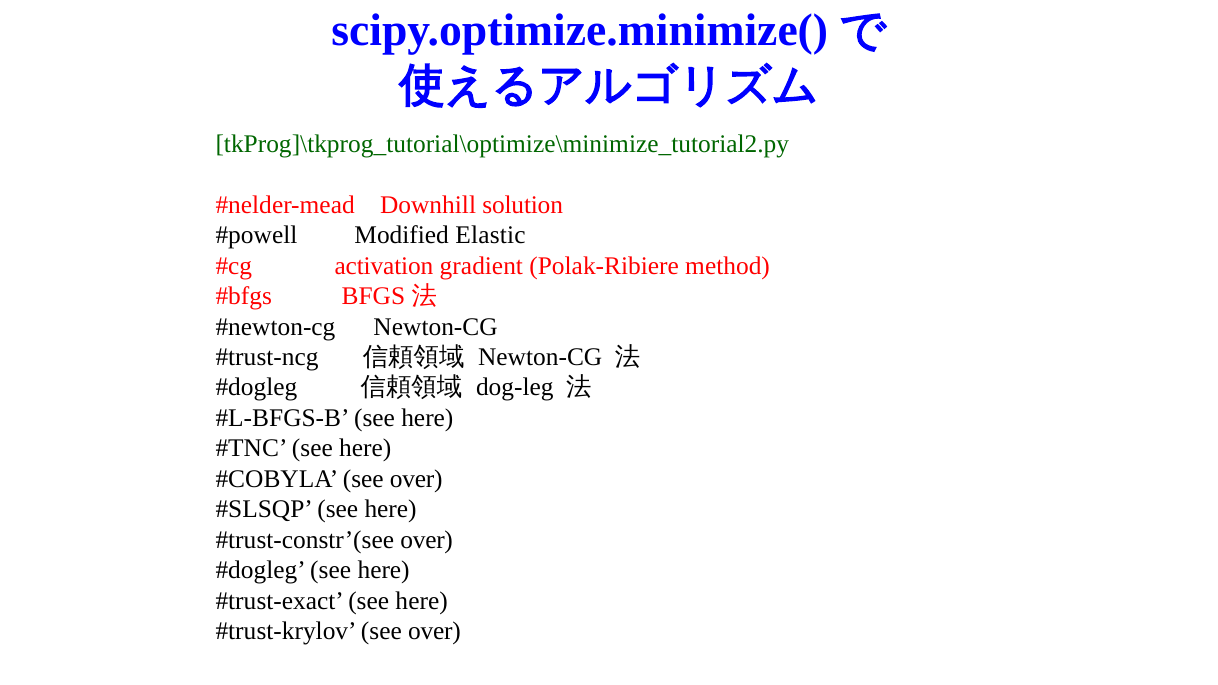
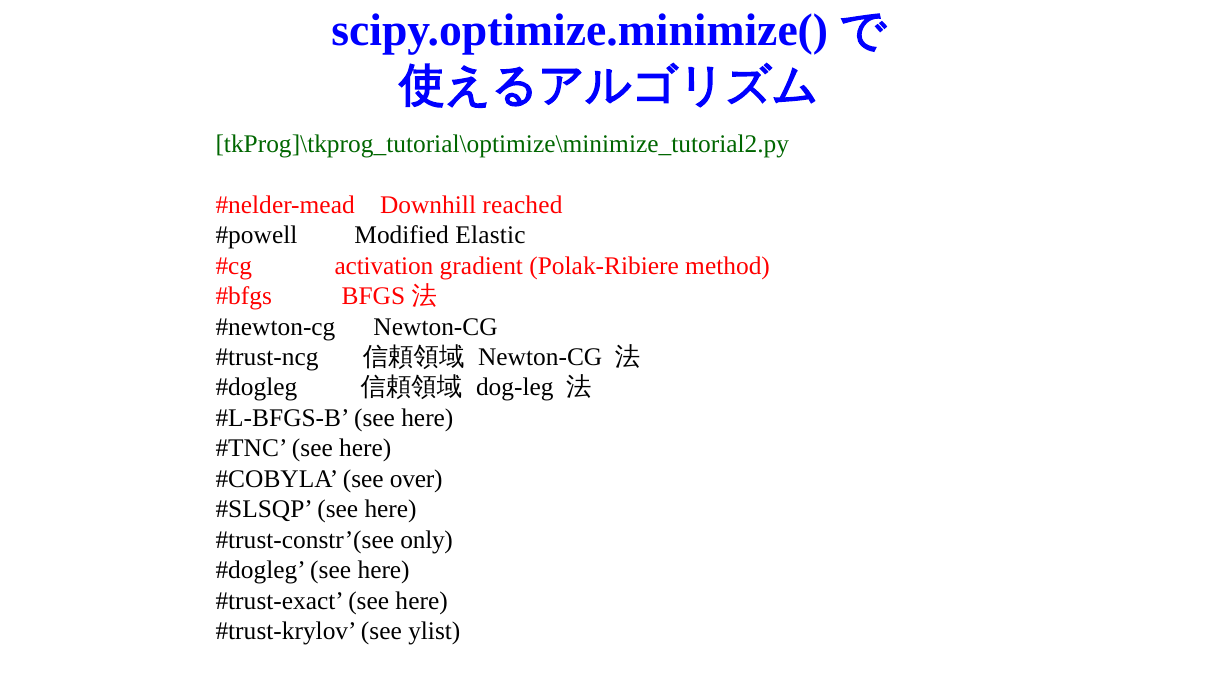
solution: solution -> reached (522, 205)
over: over -> only (427, 540)
over: over -> ylist (434, 631)
